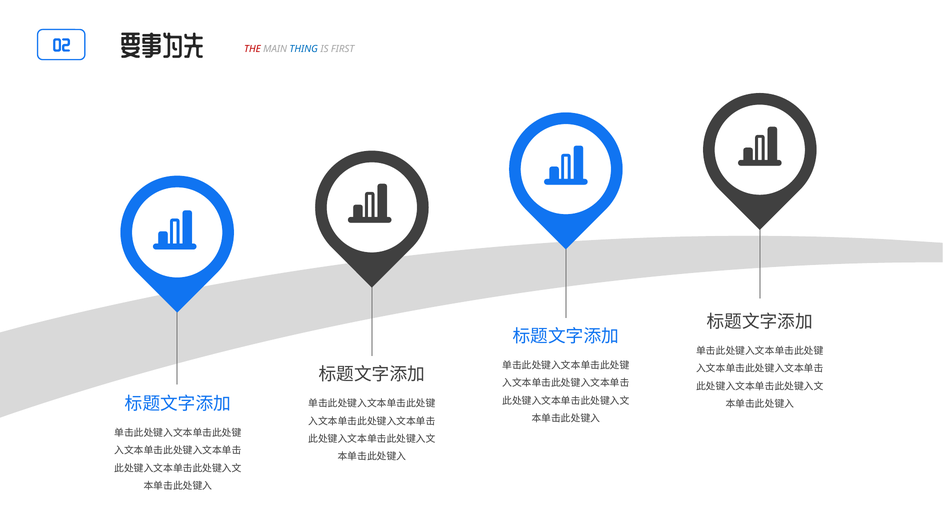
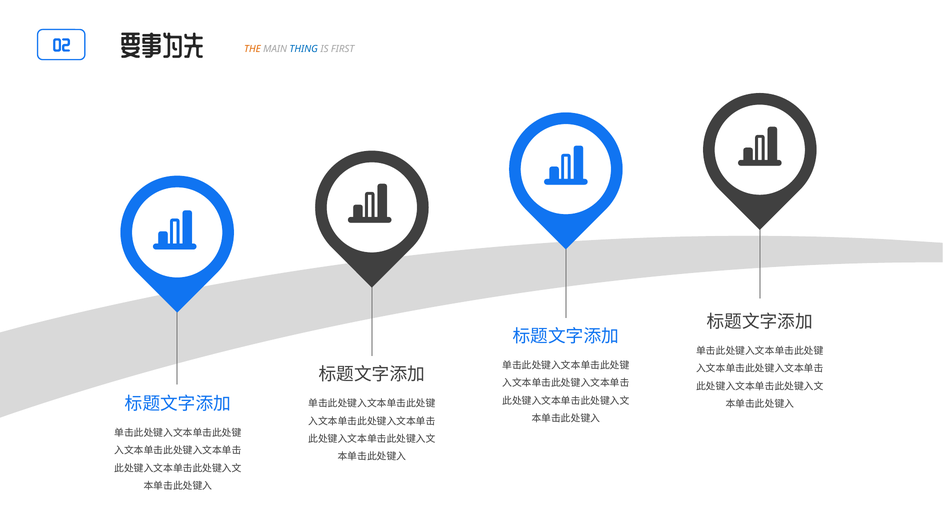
THE colour: red -> orange (252, 49)
